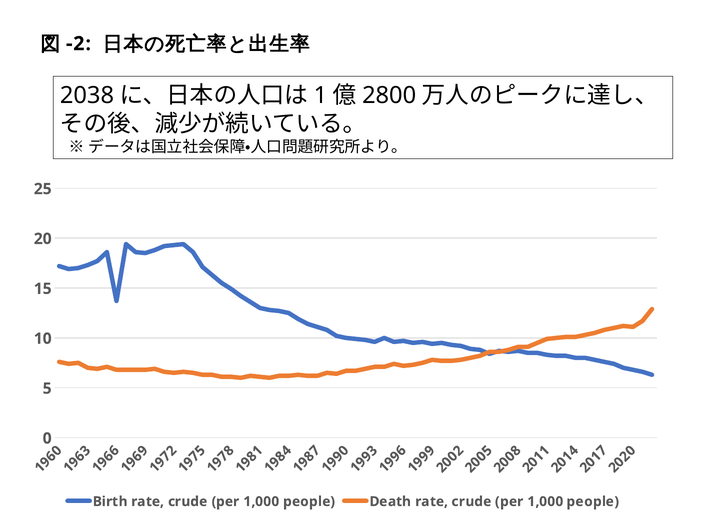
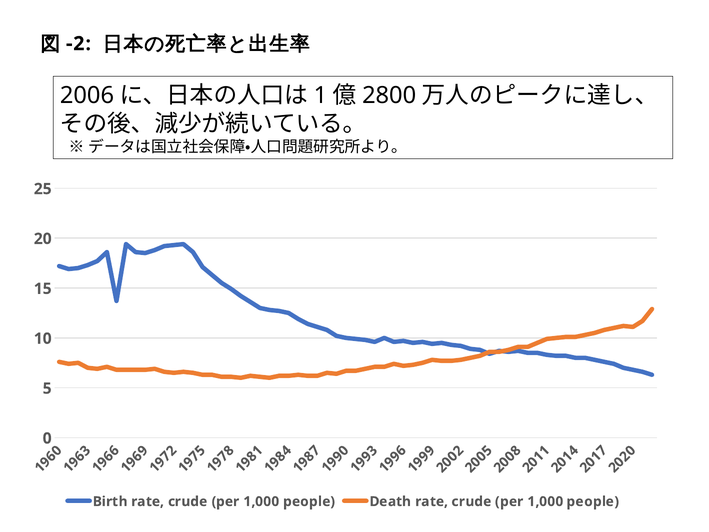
2038: 2038 -> 2006 (87, 95)
